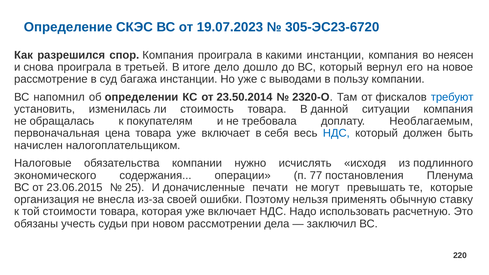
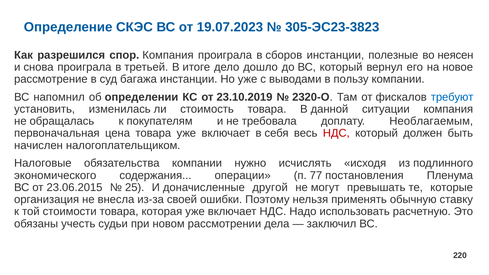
305-ЭС23-6720: 305-ЭС23-6720 -> 305-ЭС23-3823 (332, 27)
какими: какими -> сборов (284, 55)
инстанции компания: компания -> полезные (393, 55)
23.50.2014: 23.50.2014 -> 23.10.2019 (244, 97)
НДС colour: blue -> red (336, 133)
печати: печати -> другой (270, 187)
